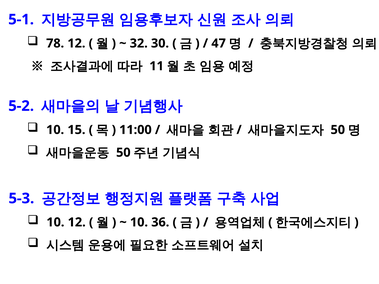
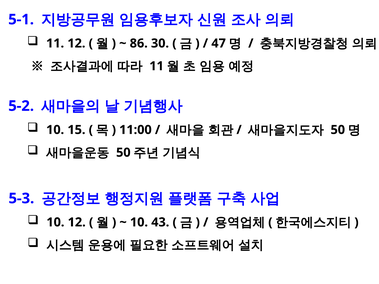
78: 78 -> 11 (55, 43)
32: 32 -> 86 (139, 43)
36: 36 -> 43 (160, 222)
